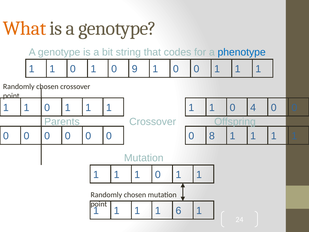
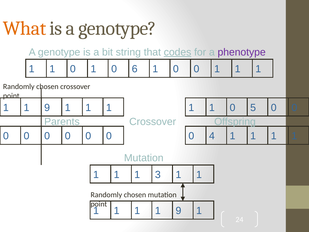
codes underline: none -> present (178, 52)
phenotype colour: blue -> purple (242, 52)
9: 9 -> 6 (135, 69)
0: 0 -> 9 (47, 108)
4: 4 -> 5 (253, 108)
8: 8 -> 4 (212, 136)
0: 0 -> 3 (158, 175)
6: 6 -> 9 (178, 211)
